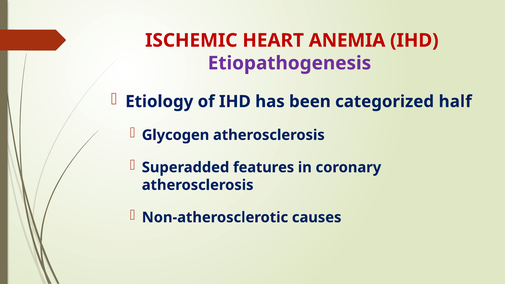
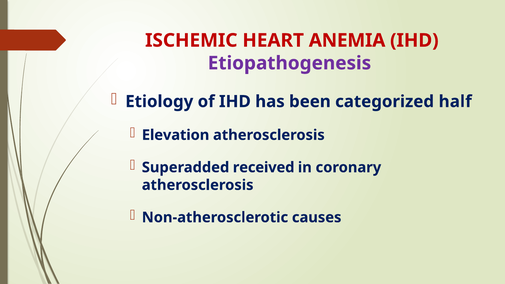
Glycogen: Glycogen -> Elevation (176, 135)
features: features -> received (264, 167)
